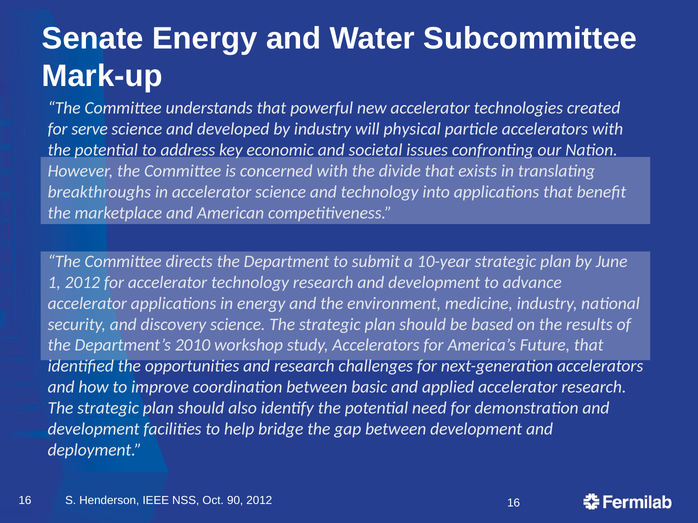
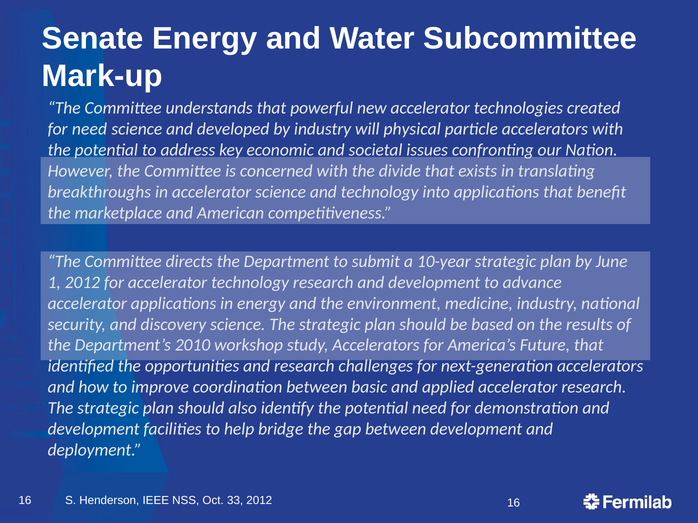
for serve: serve -> need (89, 129)
90: 90 -> 33 (235, 501)
